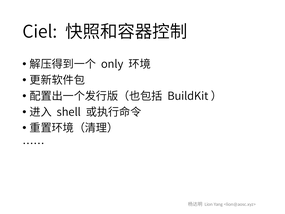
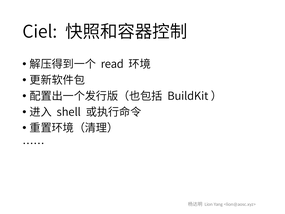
only: only -> read (112, 64)
